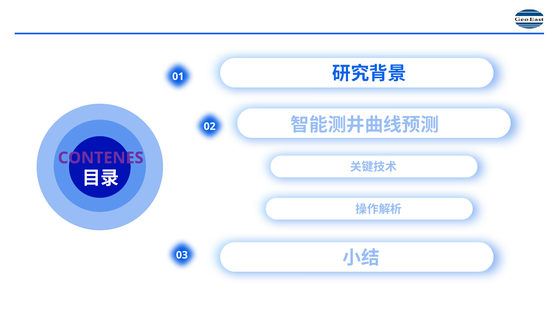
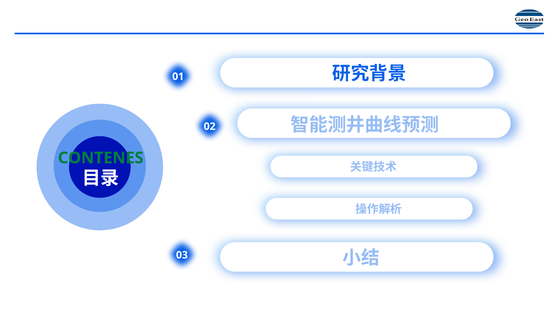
CONTENES colour: purple -> green (101, 158)
